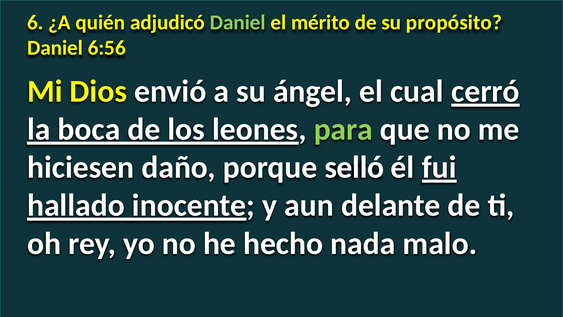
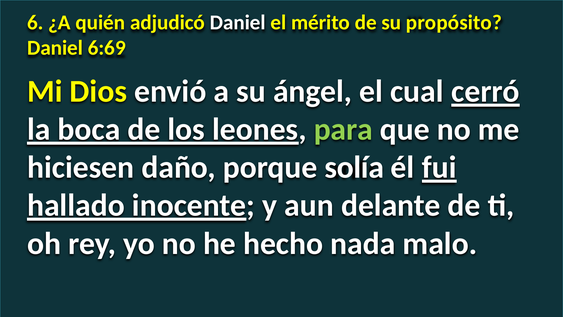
Daniel colour: light green -> white (238, 23)
6:56: 6:56 -> 6:69 (107, 48)
selló: selló -> solía (354, 167)
